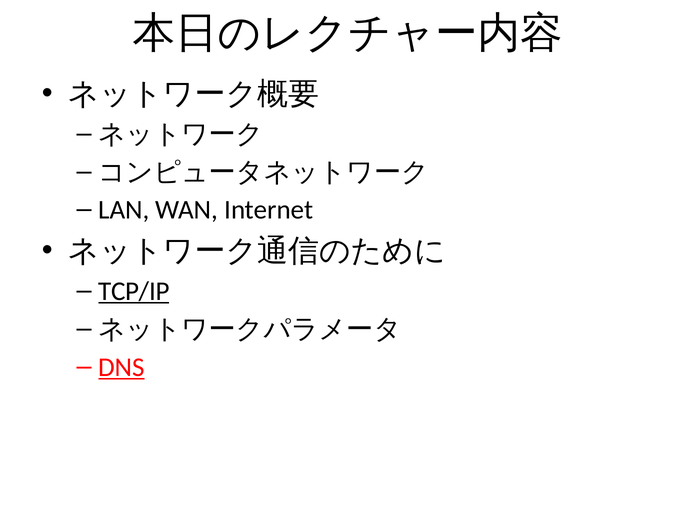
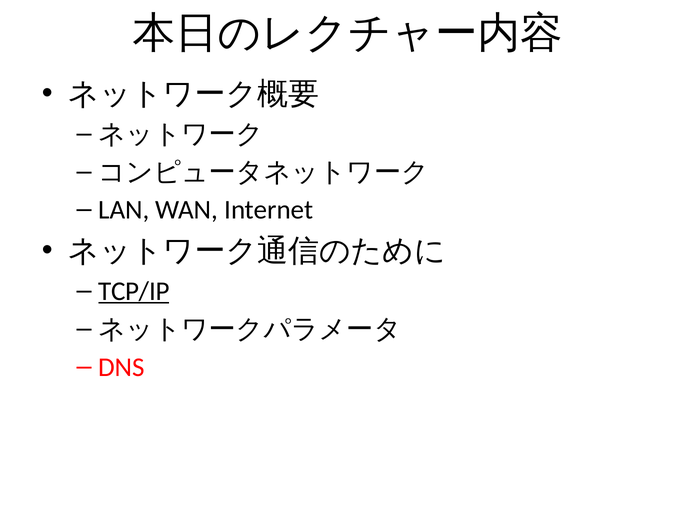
DNS underline: present -> none (122, 367)
